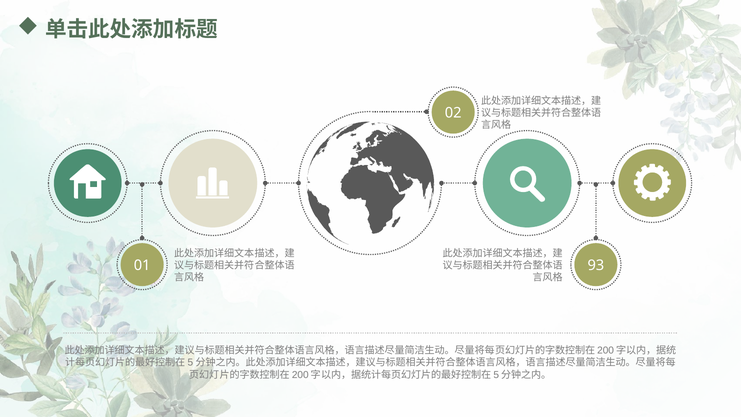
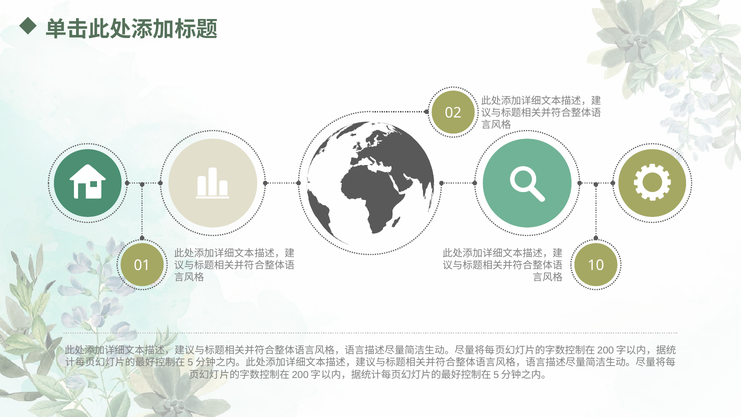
93: 93 -> 10 (596, 266)
